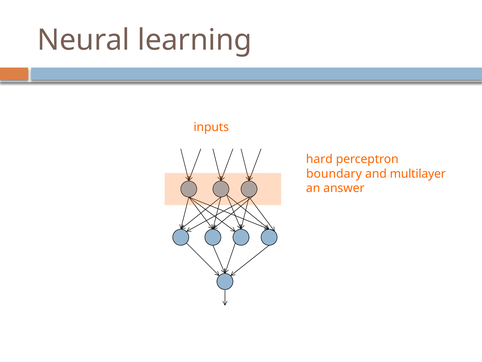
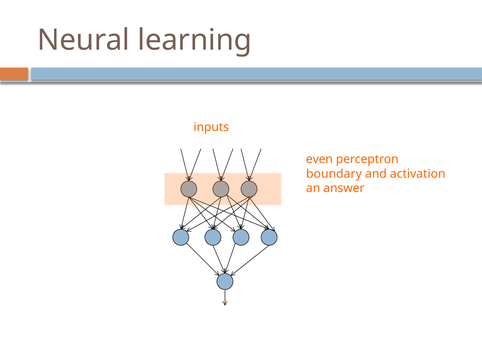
hard: hard -> even (319, 159)
multilayer: multilayer -> activation (418, 174)
